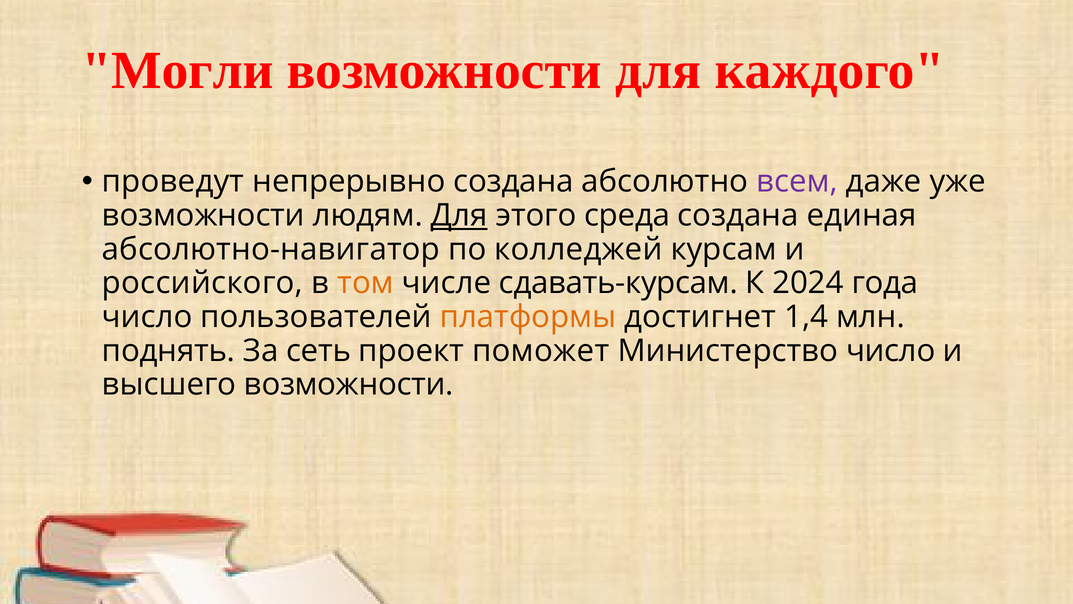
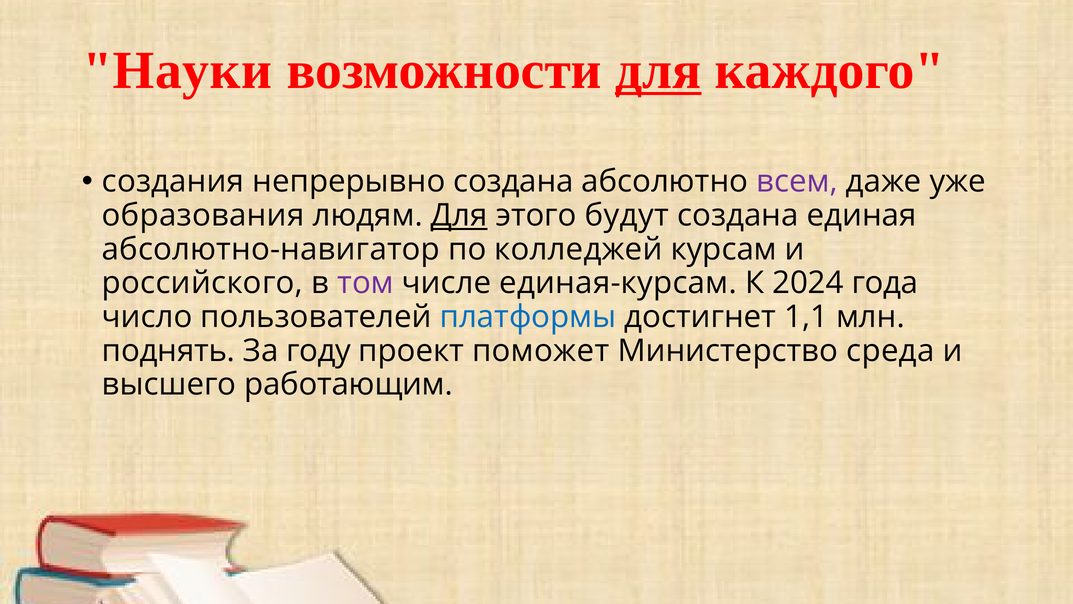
Могли: Могли -> Науки (177, 70)
для underline: none -> present (658, 70)
проведут: проведут -> создания (173, 181)
возможности: возможности -> образования (203, 215)
среда: среда -> будут (627, 215)
том colour: orange -> purple (366, 283)
сдавать-курсам: сдавать-курсам -> единая-курсам (618, 283)
платформы colour: orange -> blue (528, 317)
1,4: 1,4 -> 1,1 (806, 317)
сеть: сеть -> году (319, 350)
Министерство число: число -> среда (890, 350)
высшего возможности: возможности -> работающим (349, 384)
